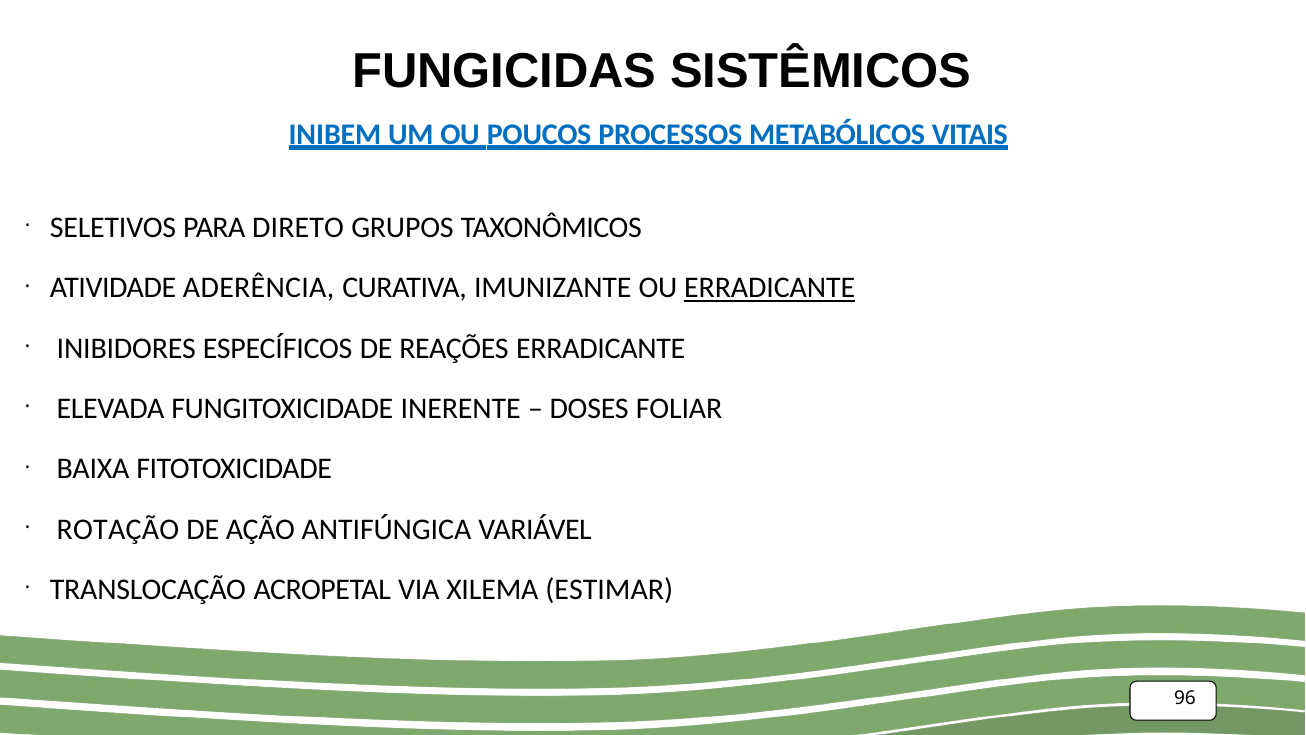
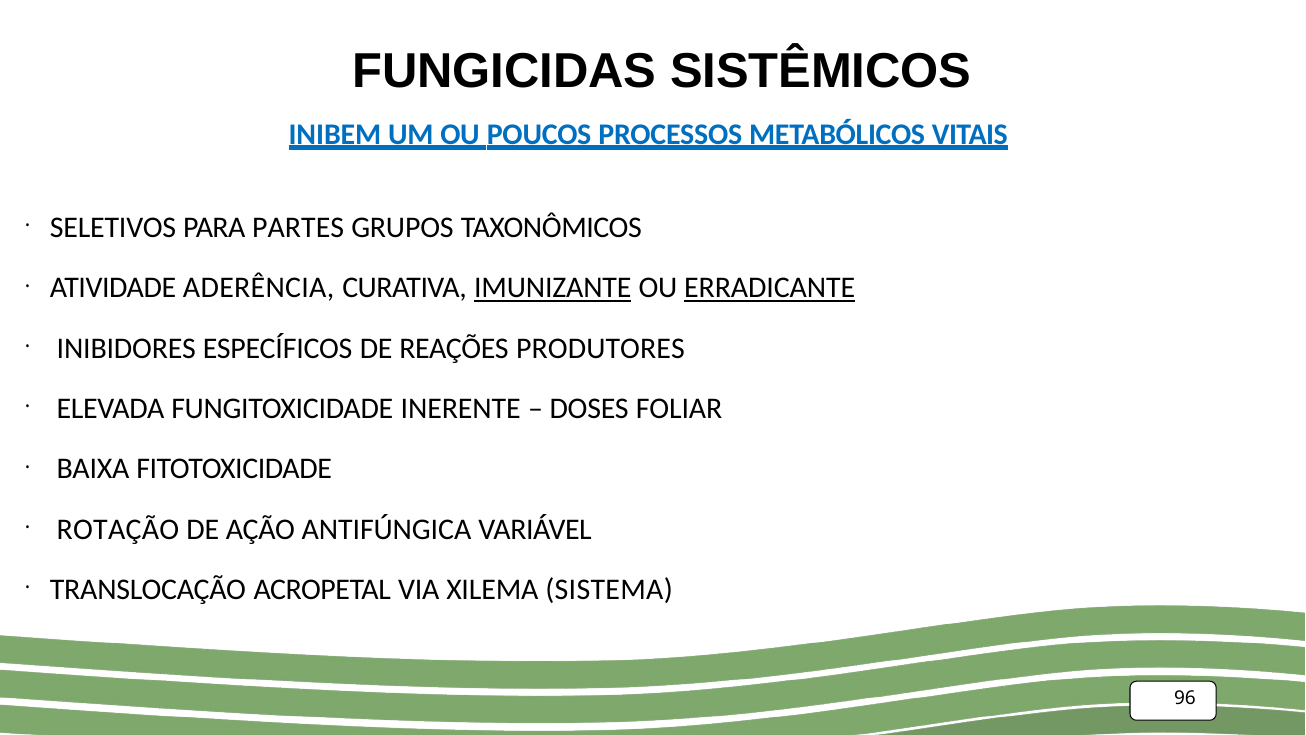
DIRETO: DIRETO -> PARTES (298, 227)
IMUNIZANTE underline: none -> present (553, 288)
REAÇÕES ERRADICANTE: ERRADICANTE -> PRODUTORES (600, 348)
ESTIMAR: ESTIMAR -> SISTEMA (609, 589)
